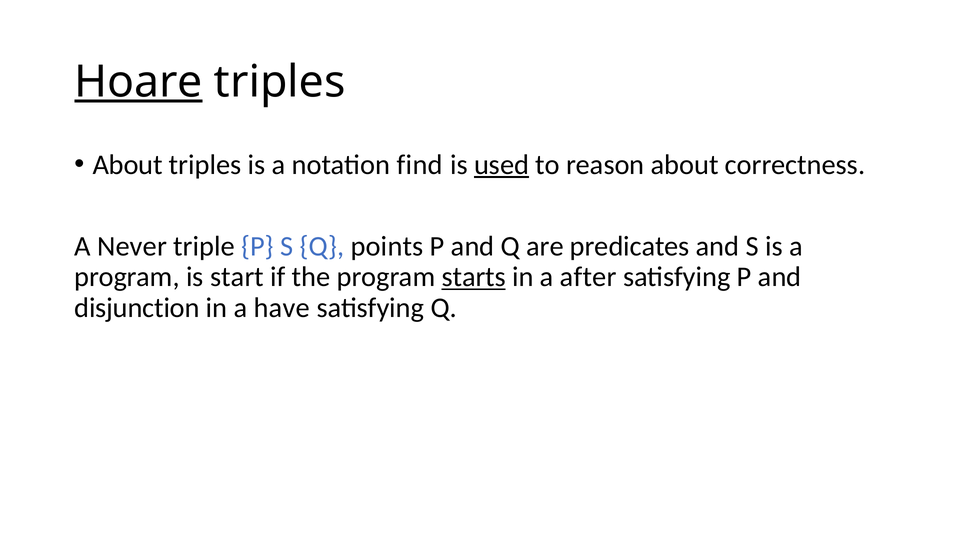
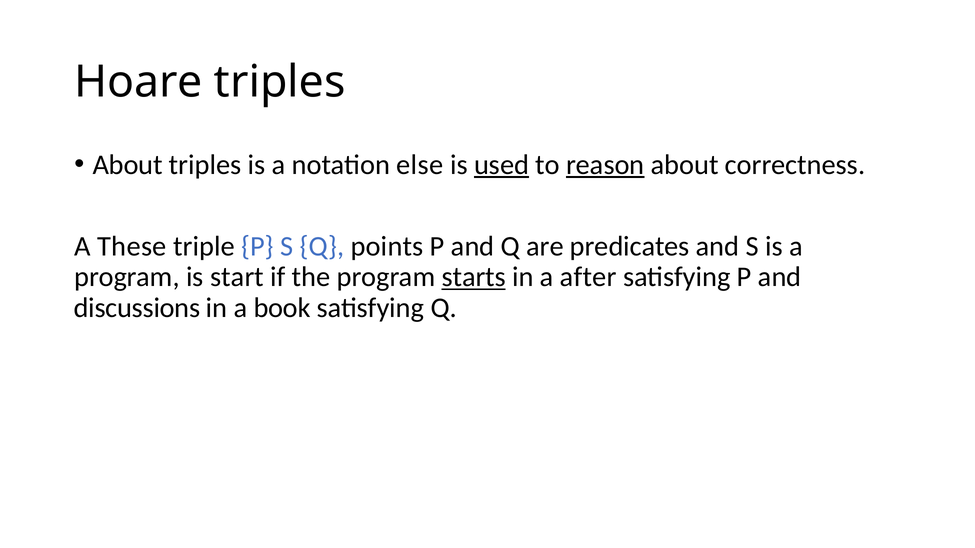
Hoare underline: present -> none (138, 82)
find: find -> else (420, 165)
reason underline: none -> present (605, 165)
Never: Never -> These (132, 247)
disjunction: disjunction -> discussions (137, 308)
have: have -> book (282, 308)
